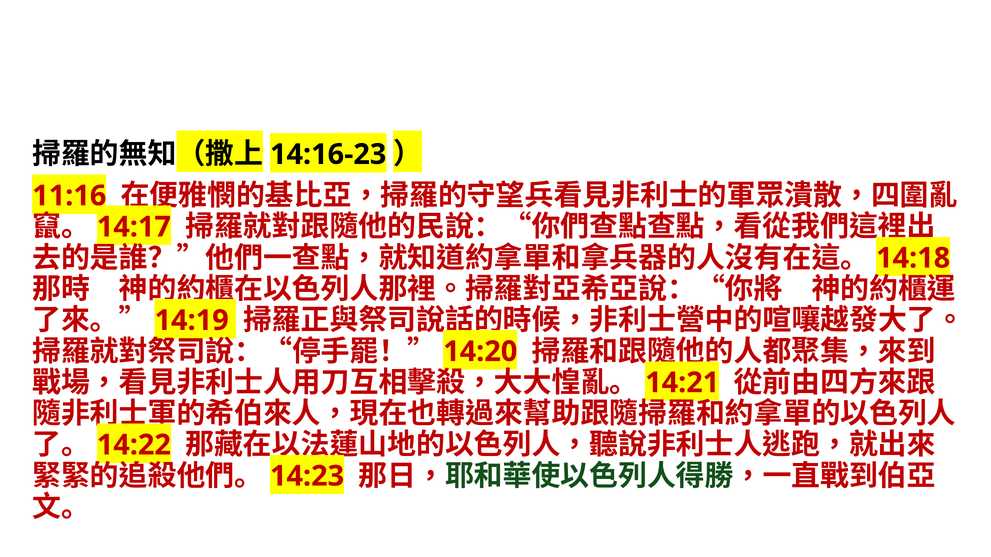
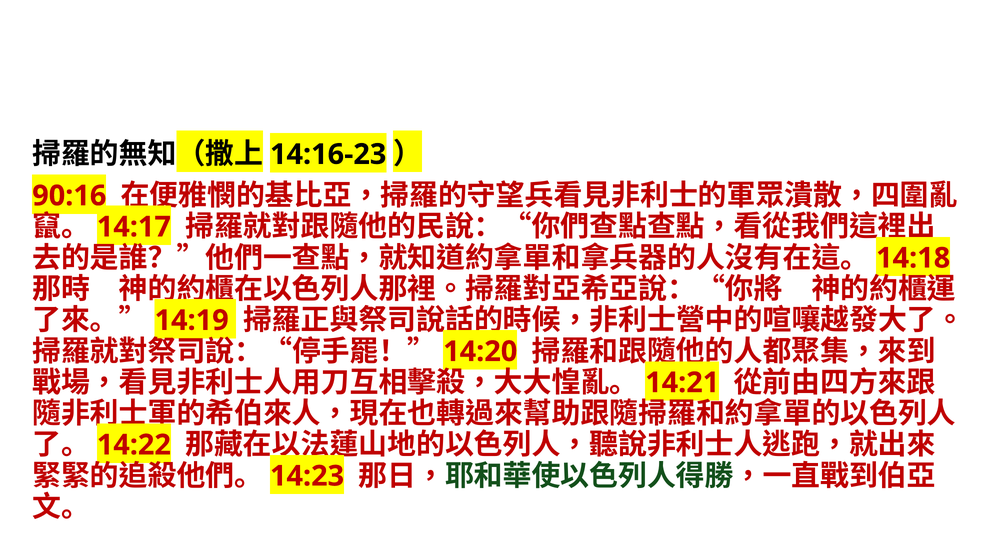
11:16: 11:16 -> 90:16 (69, 196)
